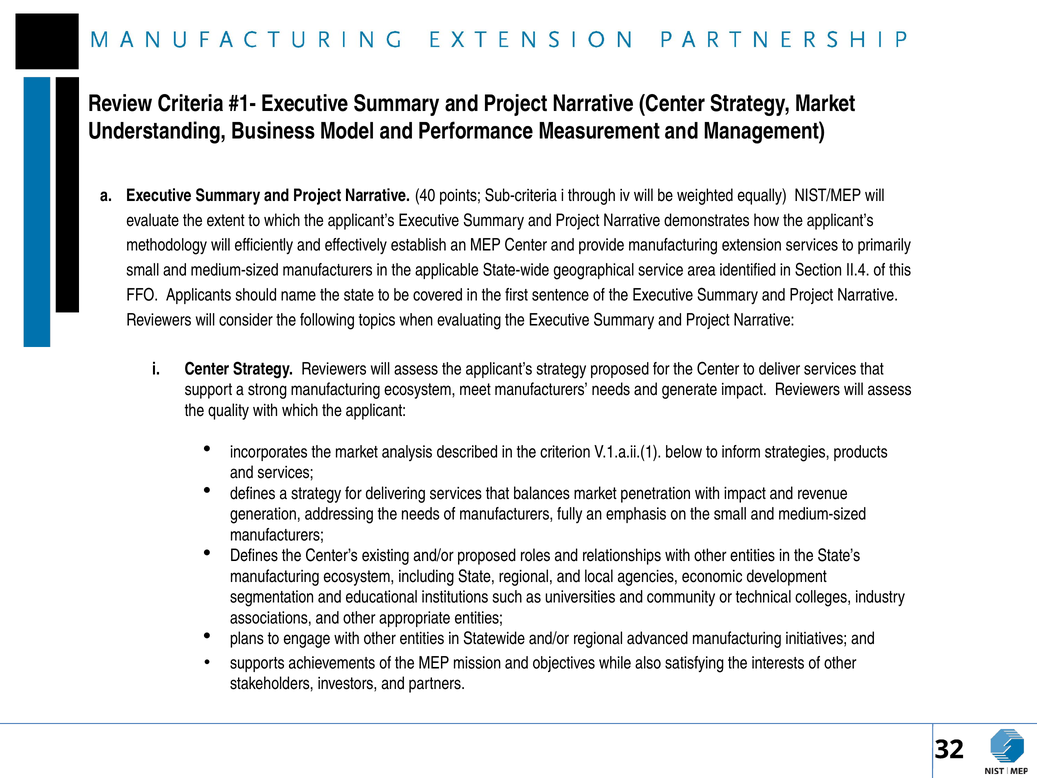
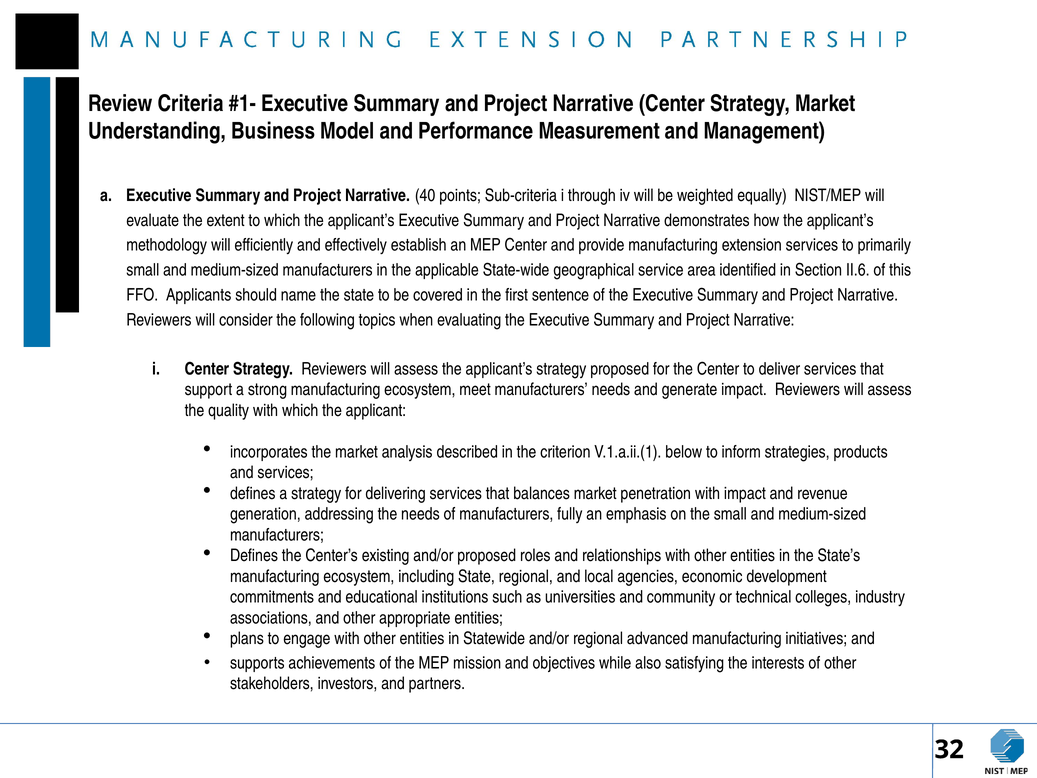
II.4: II.4 -> II.6 (858, 270)
segmentation: segmentation -> commitments (272, 597)
